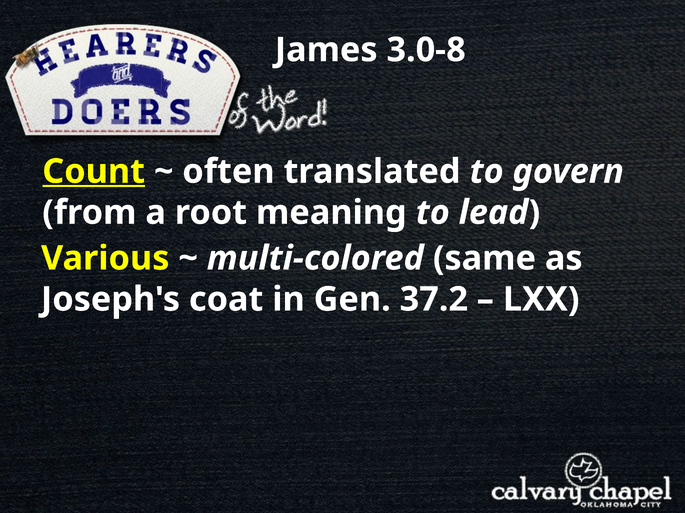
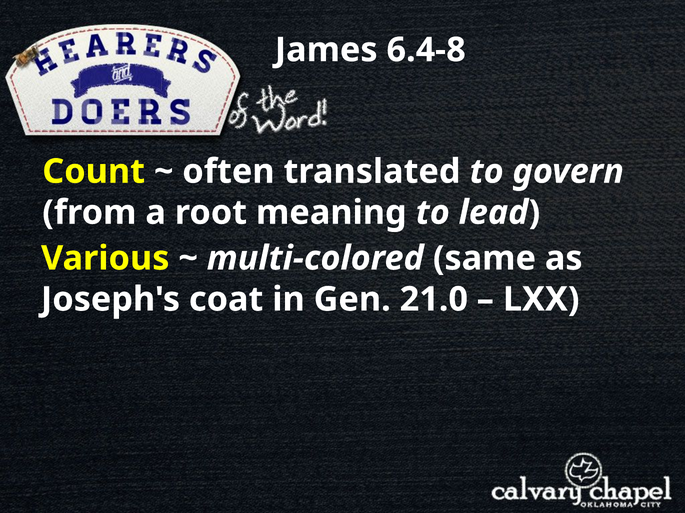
3.0-8: 3.0-8 -> 6.4-8 (426, 50)
Count underline: present -> none (94, 172)
37.2: 37.2 -> 21.0 (434, 300)
